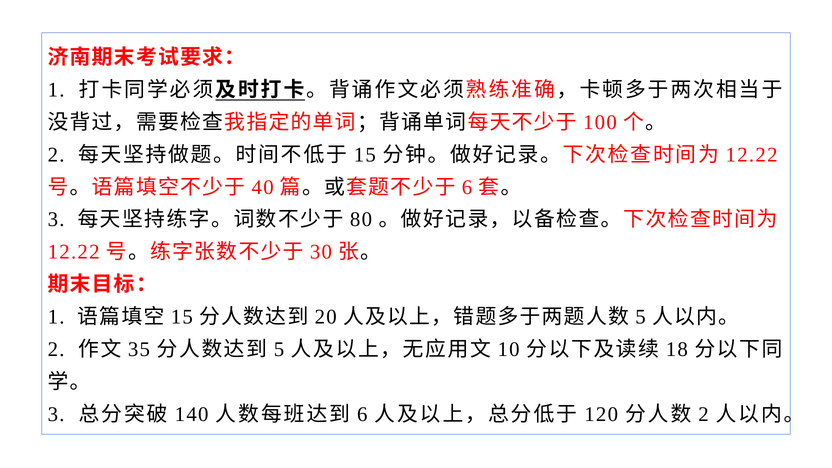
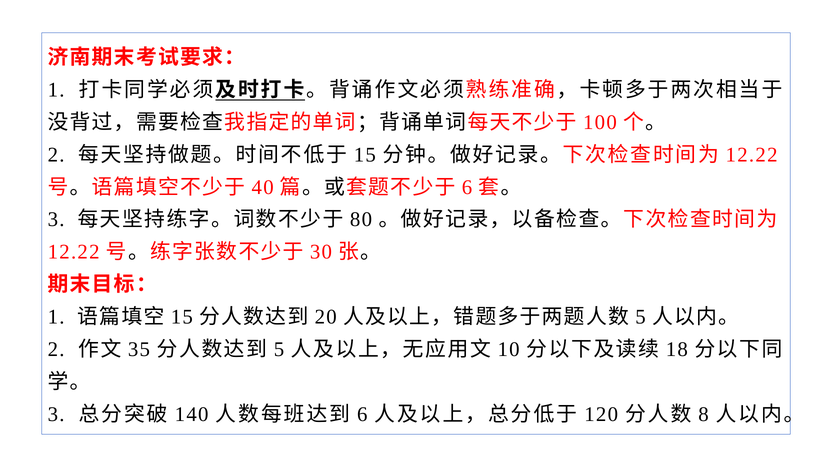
2: 2 -> 8 (704, 414)
